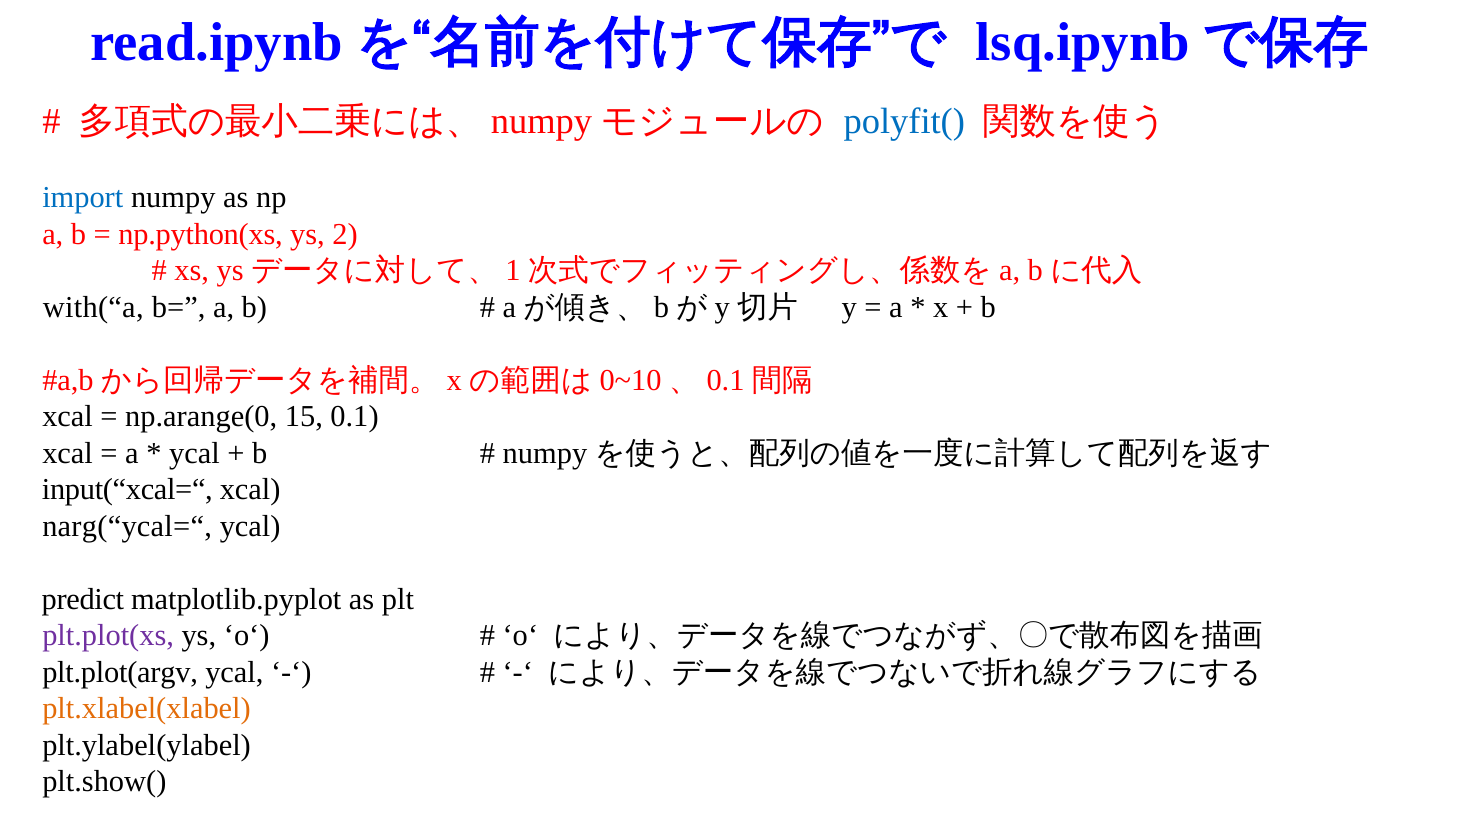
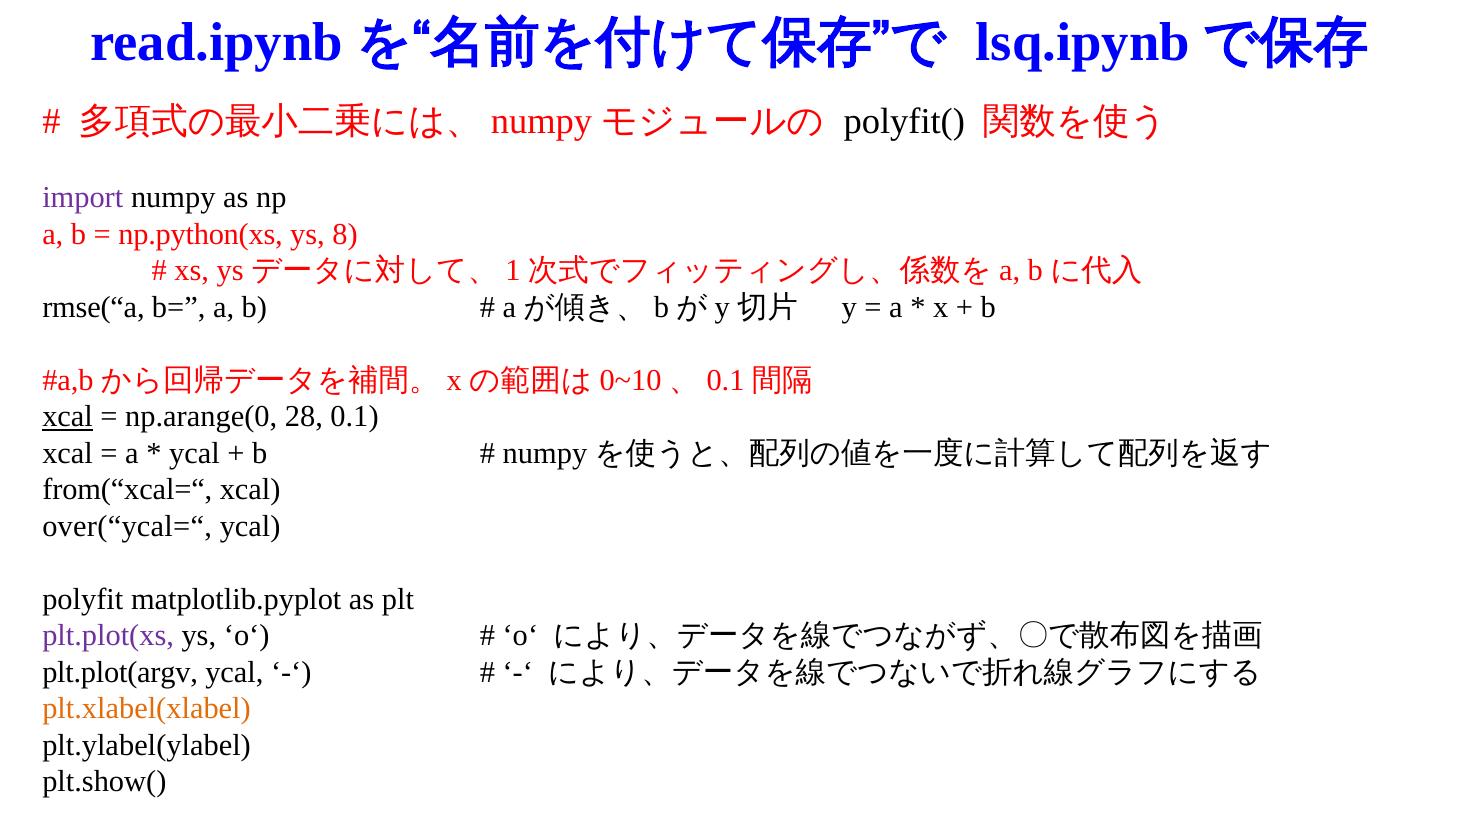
polyfit( colour: blue -> black (904, 121)
import colour: blue -> purple (83, 197)
2: 2 -> 8 (345, 234)
with(“a: with(“a -> rmse(“a (93, 307)
xcal underline: none -> present (68, 416)
15: 15 -> 28 (304, 416)
input(“xcal=“: input(“xcal=“ -> from(“xcal=“ (127, 489)
narg(“ycal=“: narg(“ycal=“ -> over(“ycal=“ (127, 526)
predict: predict -> polyfit (83, 599)
